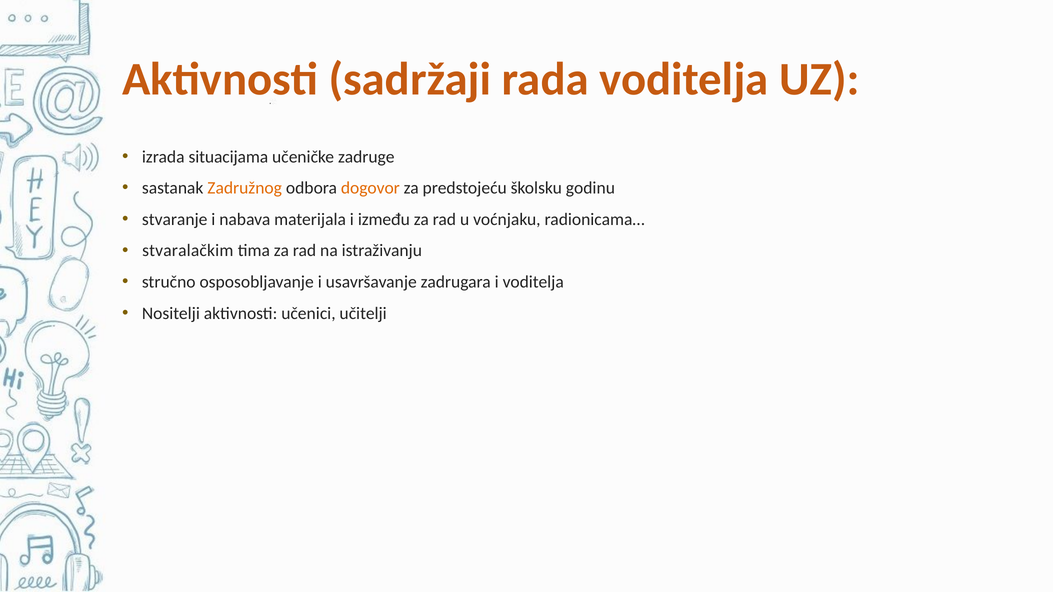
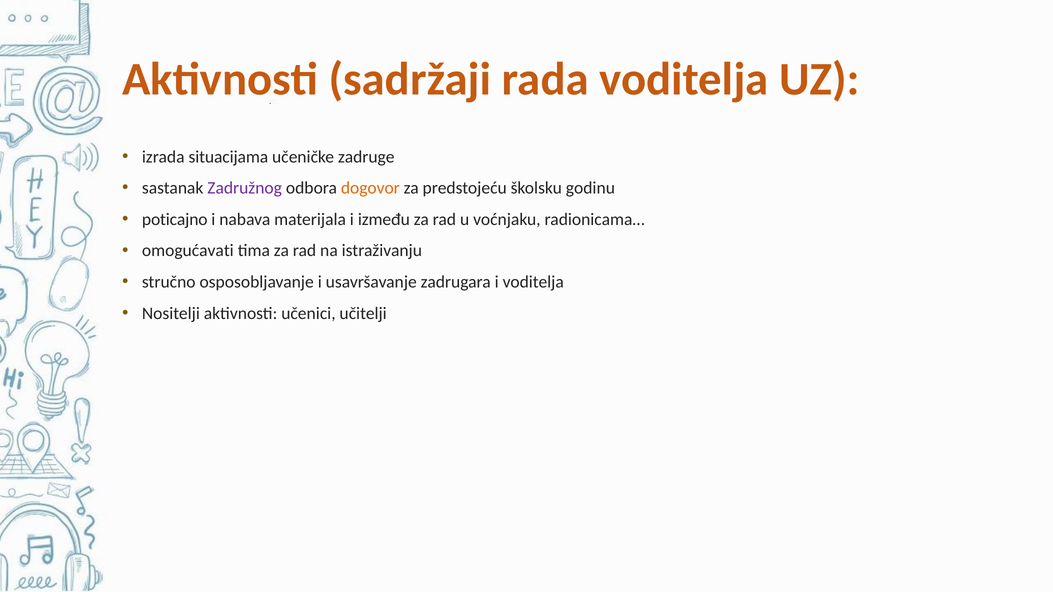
Zadružnog colour: orange -> purple (245, 188)
stvaranje: stvaranje -> poticajno (175, 220)
stvaralačkim: stvaralačkim -> omogućavati (188, 251)
